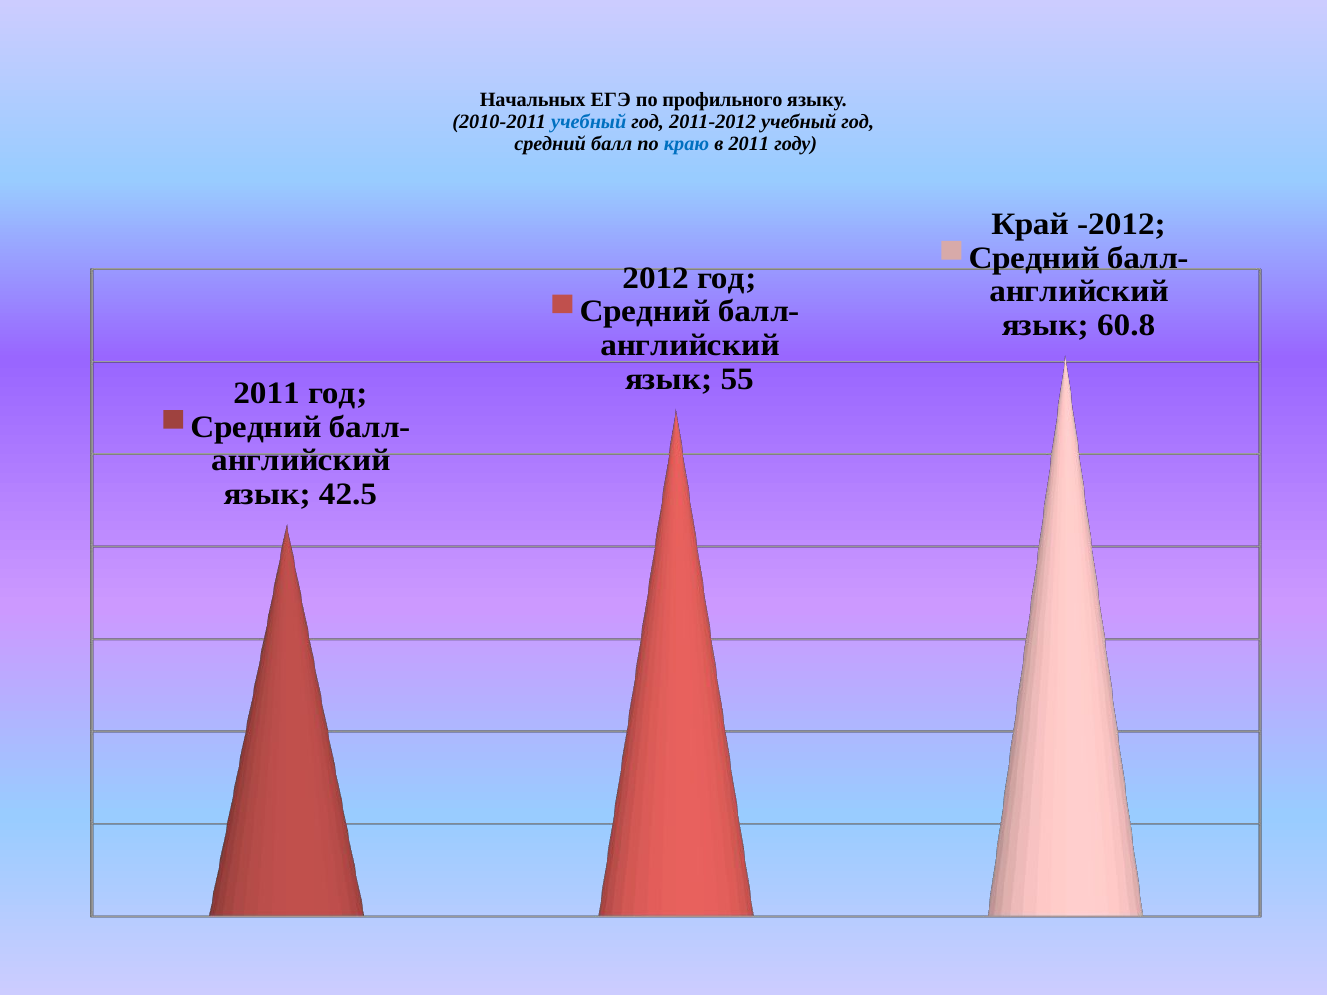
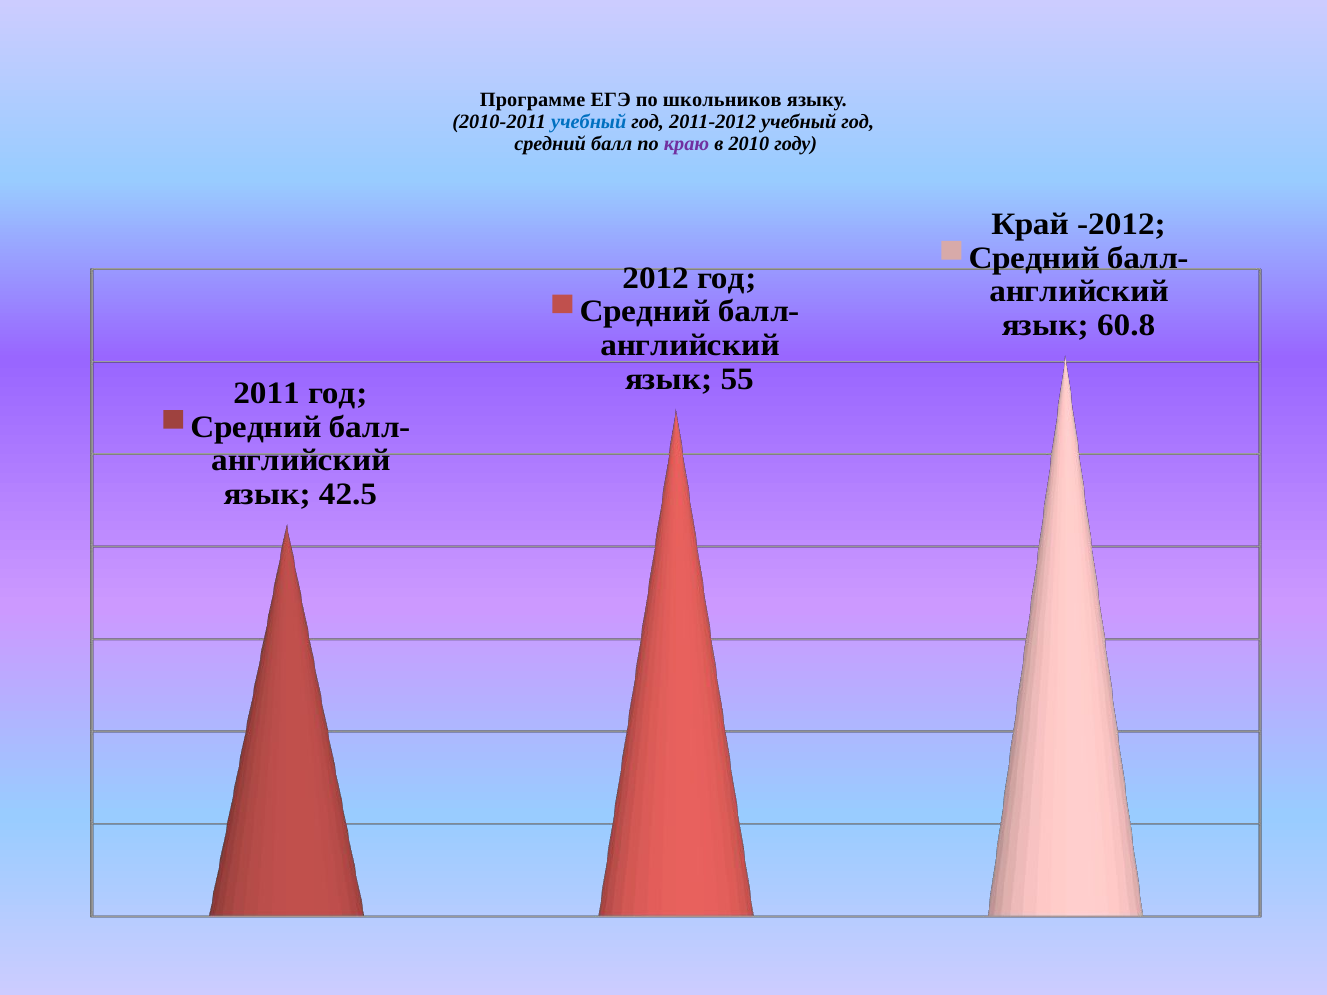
Начальных: Начальных -> Программе (533, 100)
профильного: профильного -> школьников (722, 100)
краю colour: blue -> purple (687, 144)
в 2011: 2011 -> 2010 (749, 144)
